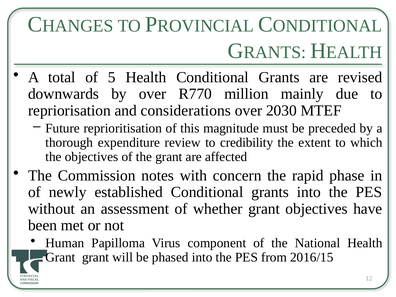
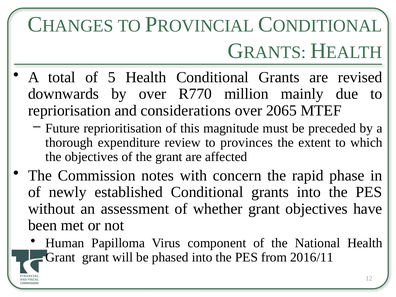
2030: 2030 -> 2065 (281, 111)
credibility: credibility -> provinces (247, 143)
2016/15: 2016/15 -> 2016/11 (312, 257)
